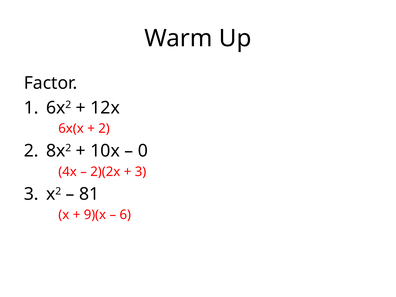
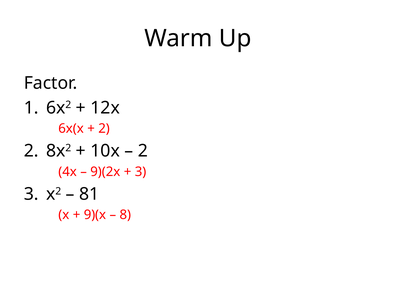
0: 0 -> 2 (143, 151)
2)(2x: 2)(2x -> 9)(2x (105, 172)
6: 6 -> 8 (125, 215)
